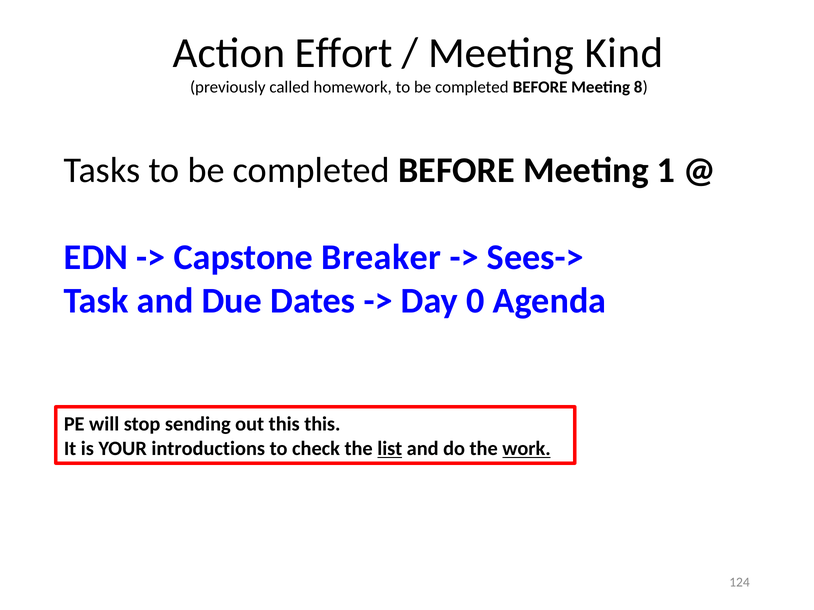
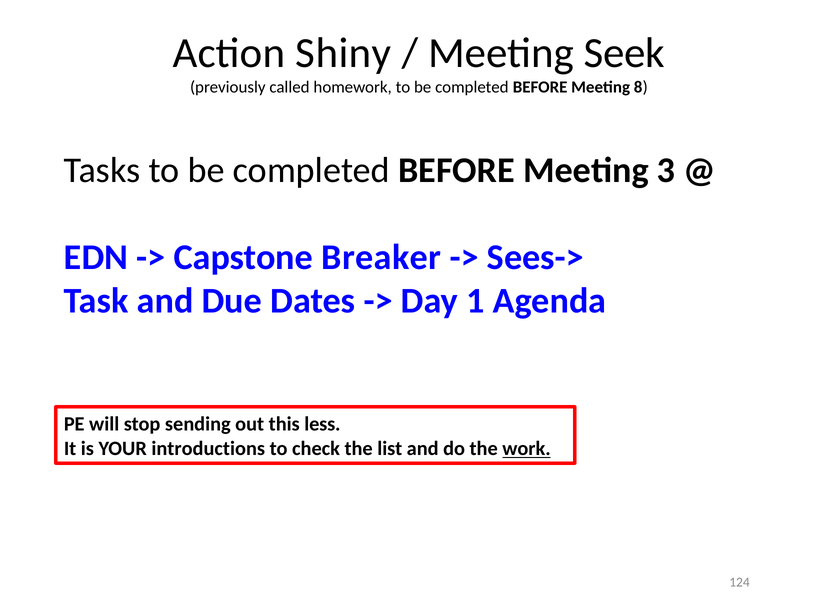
Effort: Effort -> Shiny (343, 53)
Kind: Kind -> Seek (624, 53)
1: 1 -> 3 (666, 171)
0: 0 -> 1 (475, 301)
this this: this -> less (322, 425)
list underline: present -> none (390, 449)
